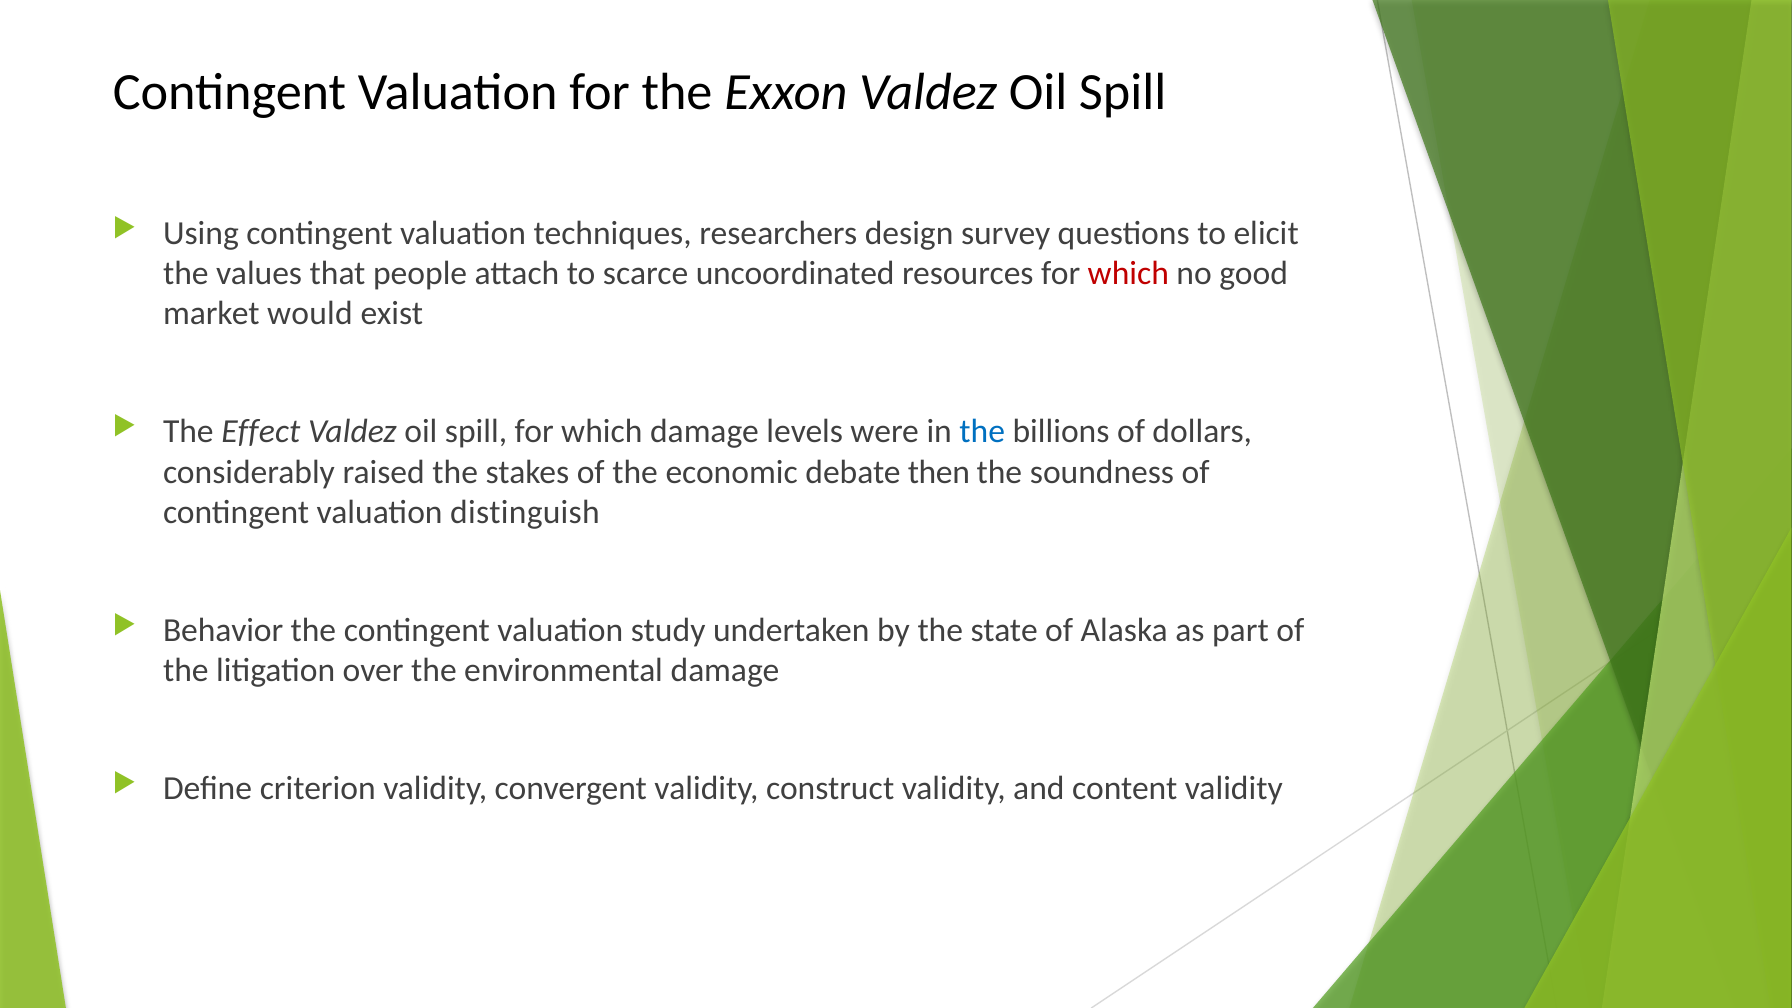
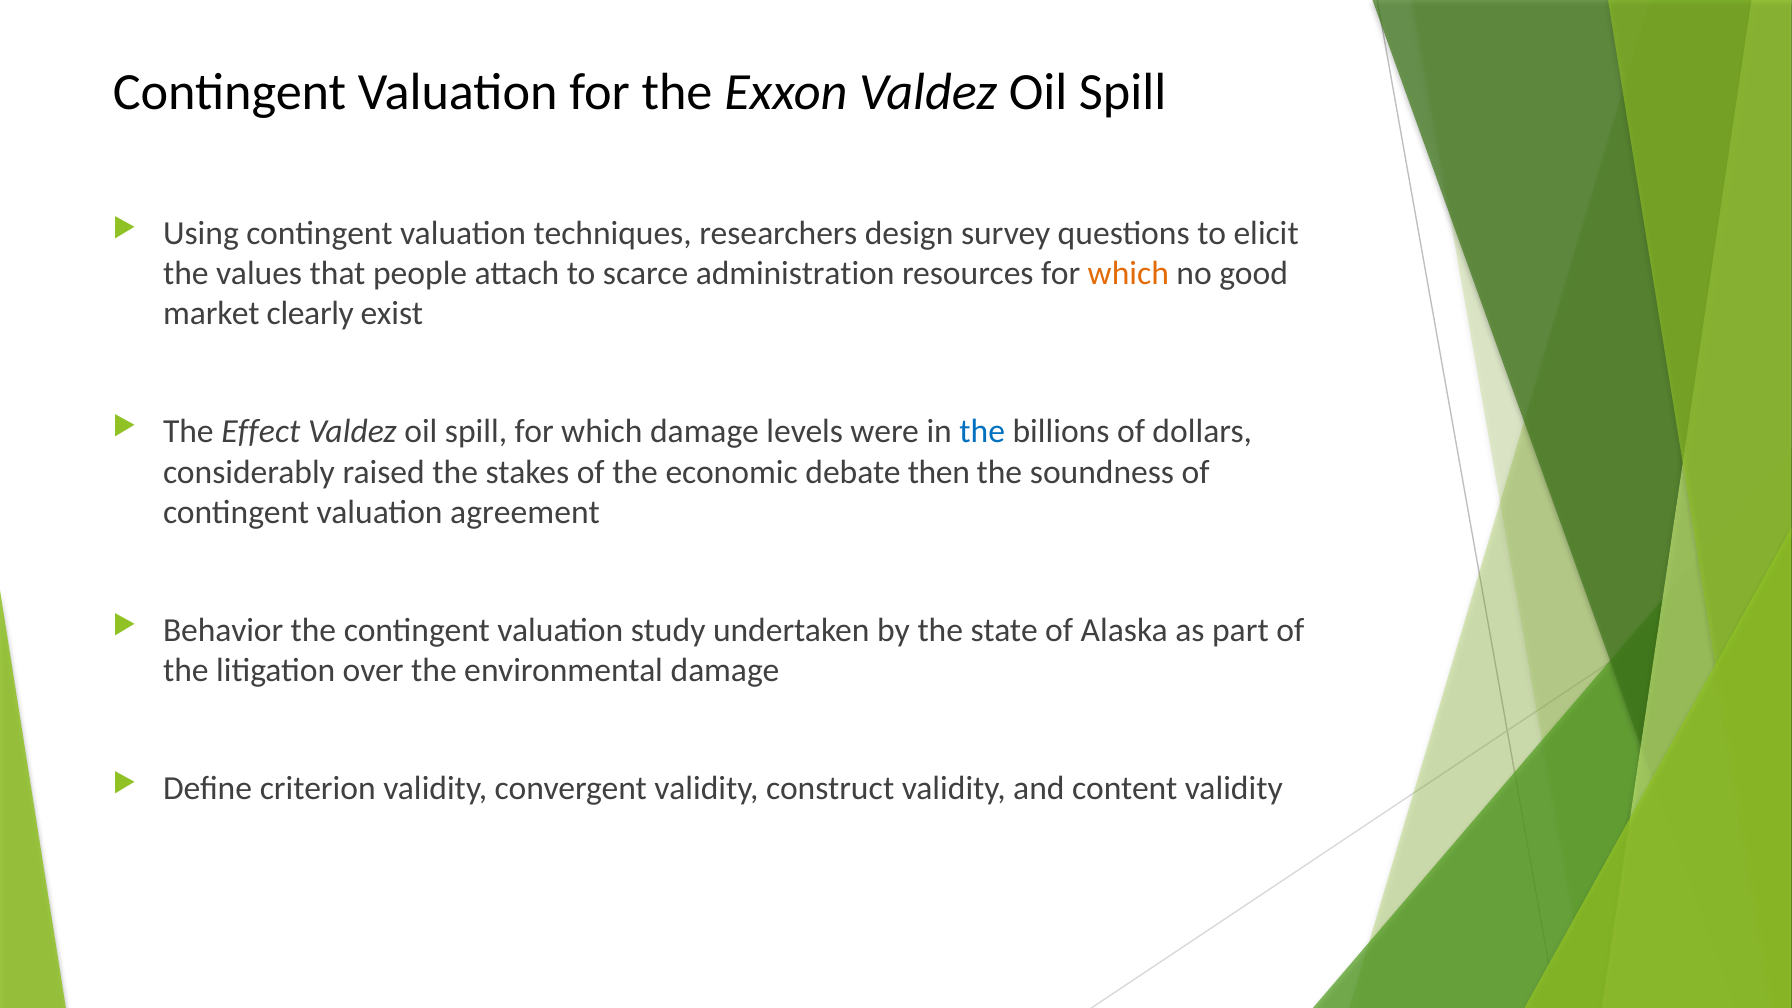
uncoordinated: uncoordinated -> administration (795, 274)
which colour: red -> orange (1128, 274)
would: would -> clearly (310, 314)
distinguish: distinguish -> agreement (525, 513)
